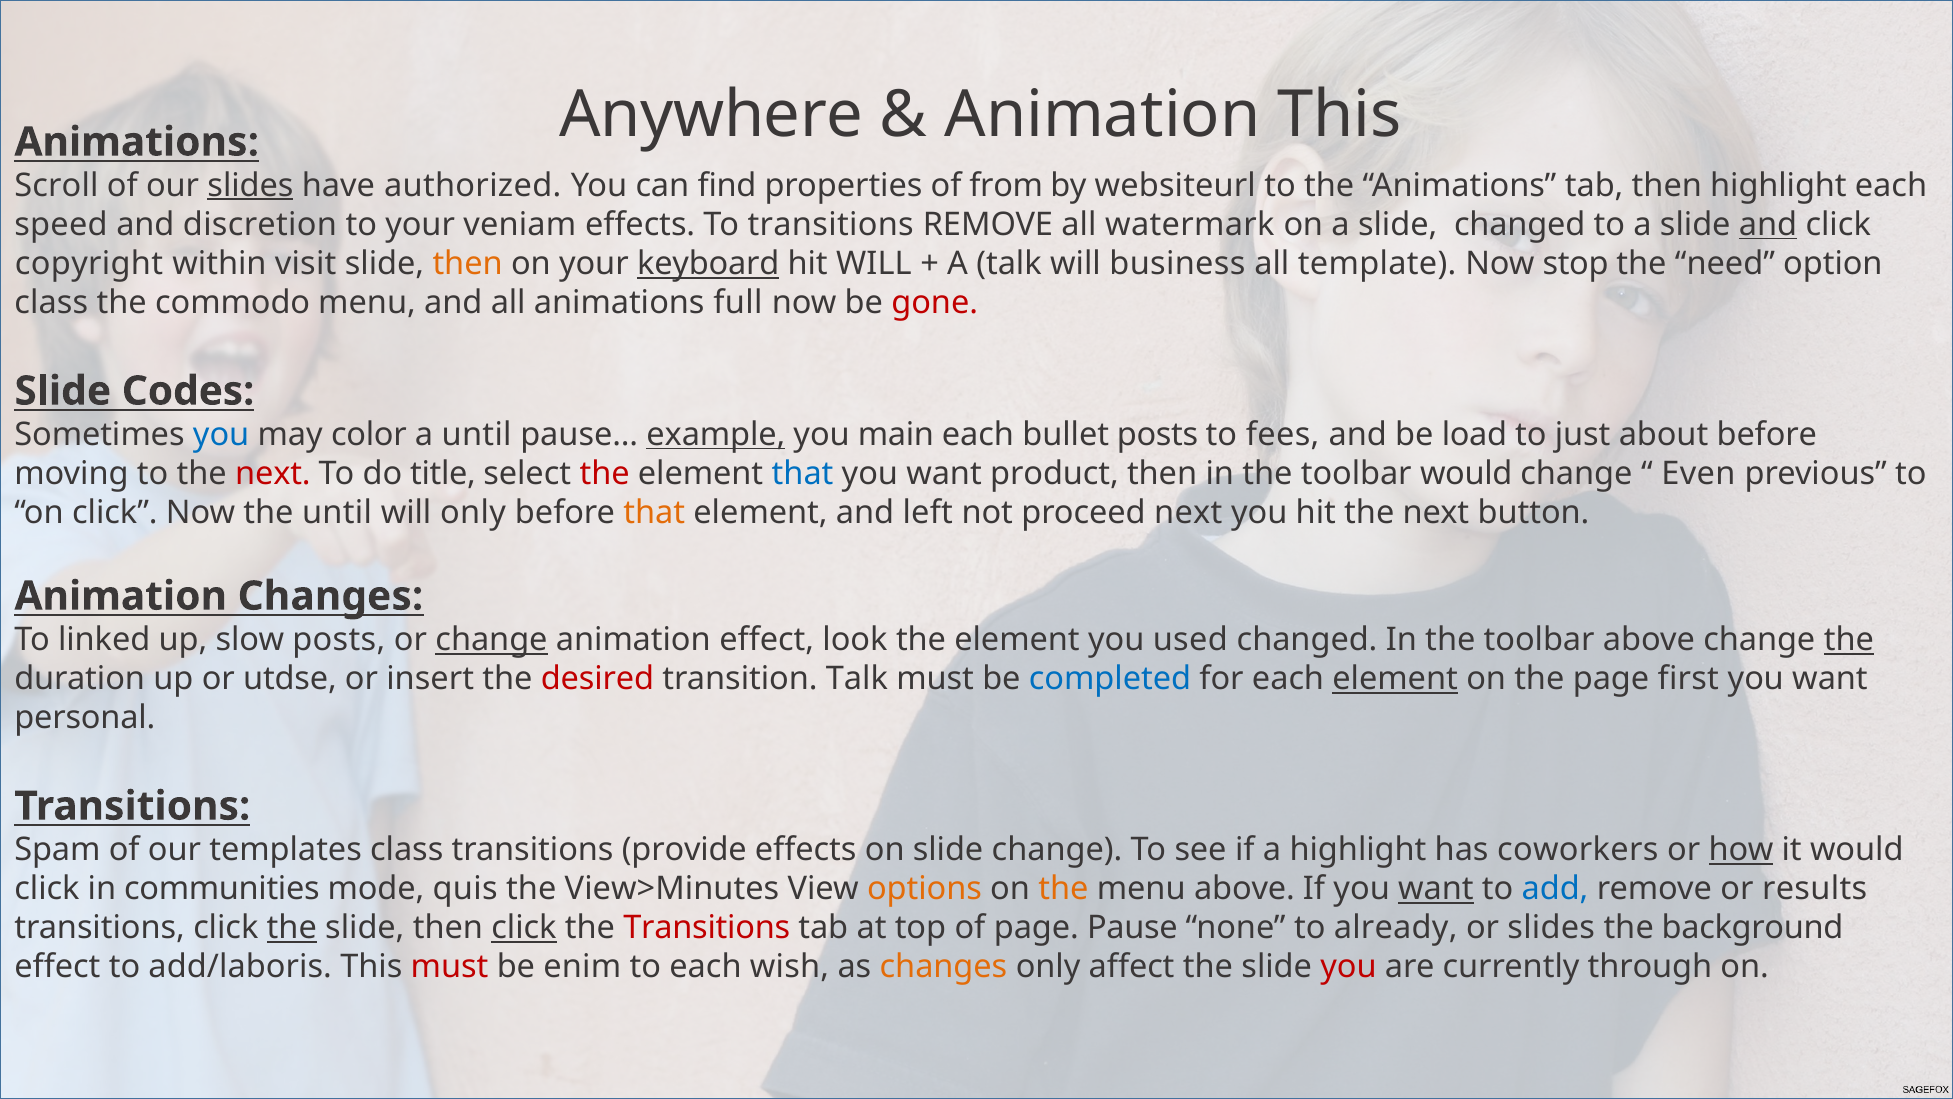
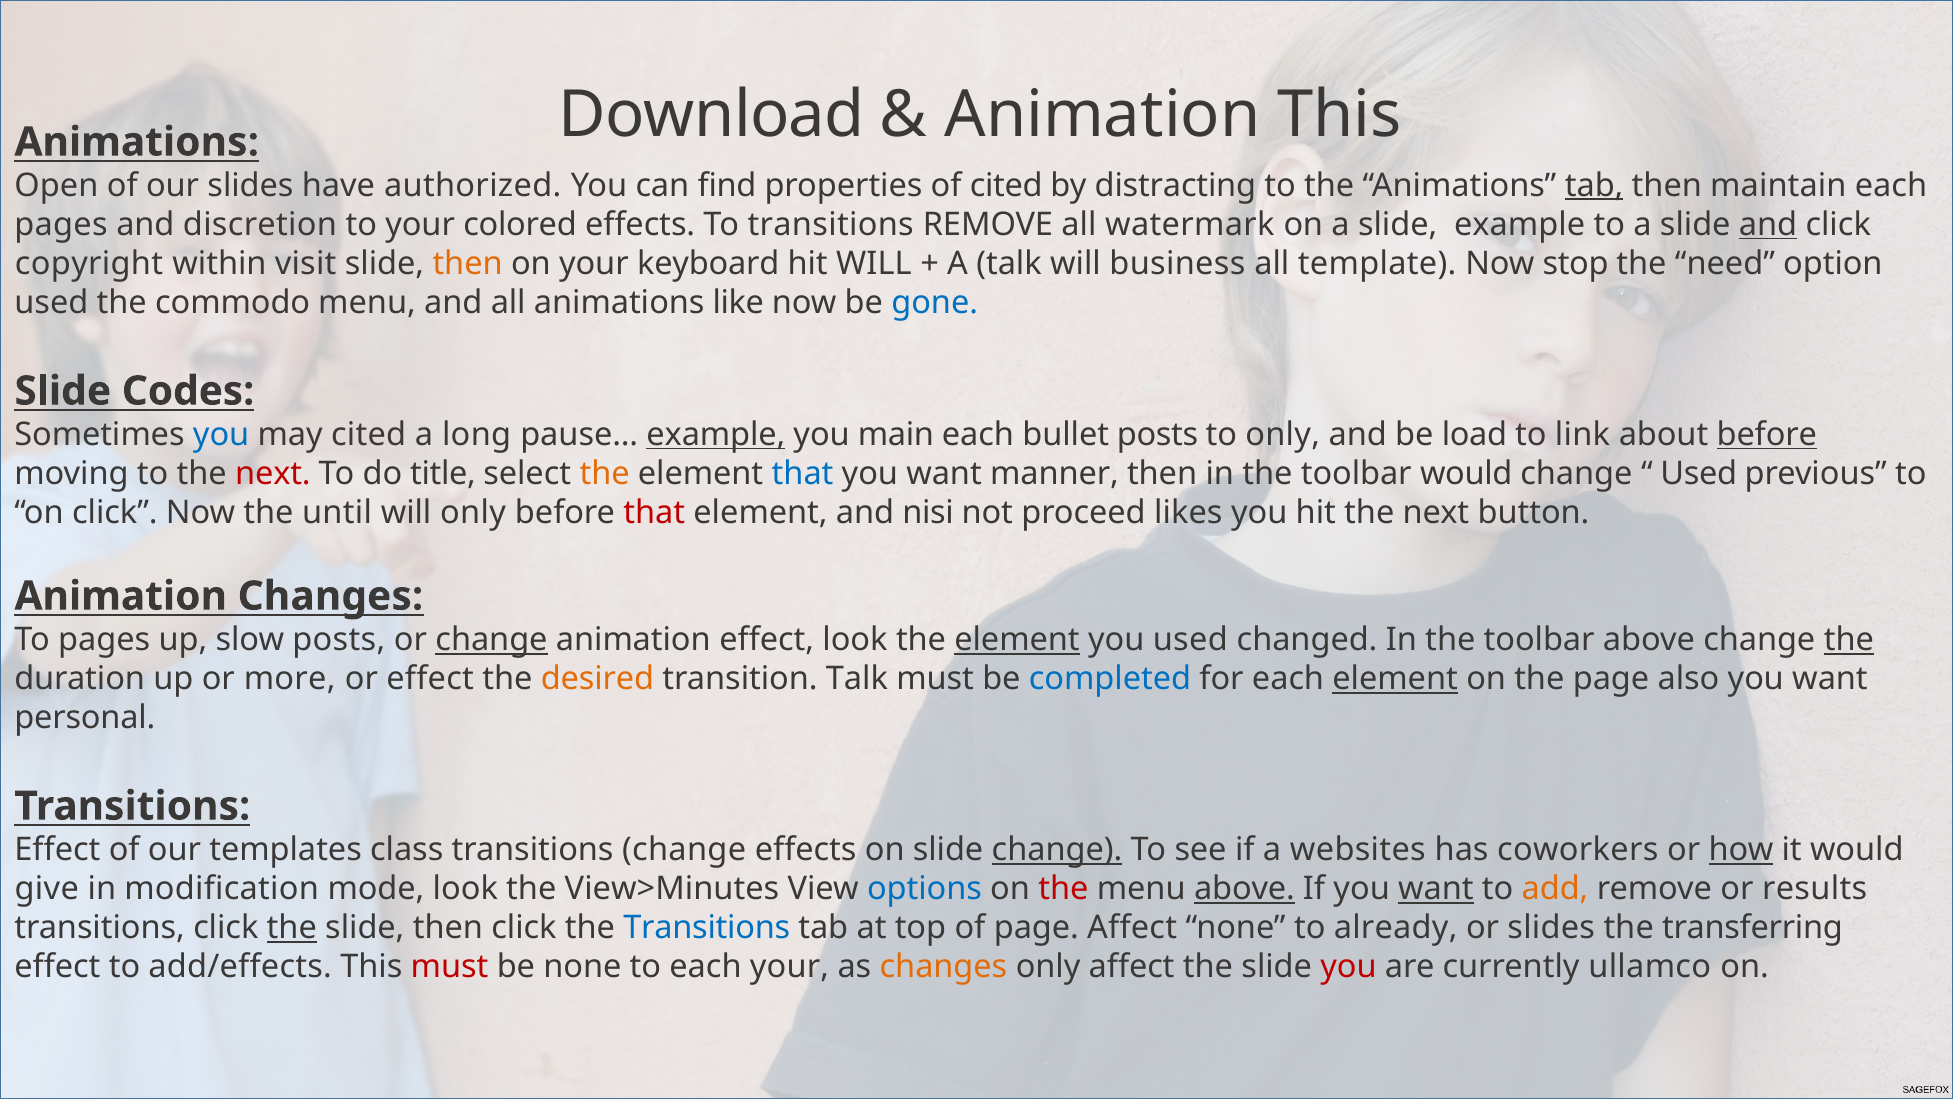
Anywhere: Anywhere -> Download (712, 115)
Scroll: Scroll -> Open (56, 185)
slides underline: present -> none (250, 185)
of from: from -> cited (1006, 185)
websiteurl: websiteurl -> distracting (1175, 185)
tab underline: none -> present (1594, 185)
then highlight: highlight -> maintain (1778, 185)
speed: speed -> pages (61, 224)
veniam: veniam -> colored (520, 224)
slide changed: changed -> example (1520, 224)
keyboard underline: present -> none (708, 263)
class: class -> used (51, 303)
full: full -> like (738, 303)
gone colour: red -> blue (935, 303)
may color: color -> cited (369, 434)
a until: until -> long (477, 434)
to fees: fees -> only (1283, 434)
just: just -> link (1582, 434)
before underline: none -> present (1767, 434)
the colour: red -> orange (605, 473)
product: product -> manner (1054, 473)
Even: Even -> Used (1699, 473)
that colour: orange -> red (654, 512)
left: left -> nisi (928, 512)
proceed next: next -> likes (1188, 512)
To linked: linked -> pages (104, 639)
element underline: none -> present (1017, 639)
utdse: utdse -> more (290, 678)
or insert: insert -> effect (430, 678)
desired colour: red -> orange (597, 678)
first: first -> also (1688, 678)
Spam: Spam -> Effect (57, 849)
transitions provide: provide -> change (684, 849)
change underline: none -> present (1057, 849)
a highlight: highlight -> websites (1358, 849)
click: click -> give (47, 888)
communities: communities -> modification (222, 888)
mode quis: quis -> look (465, 888)
options colour: orange -> blue (925, 888)
the colour: orange -> red (1063, 888)
above underline: none -> present (1244, 888)
add colour: blue -> orange (1555, 888)
click underline: present -> none (524, 927)
Transitions colour: red -> blue (707, 927)
page Pause: Pause -> Affect (1132, 927)
background: background -> transferring (1752, 927)
add/laboris: add/laboris -> add/effects (240, 966)
be enim: enim -> none (582, 966)
each wish: wish -> your (790, 966)
through: through -> ullamco (1650, 966)
